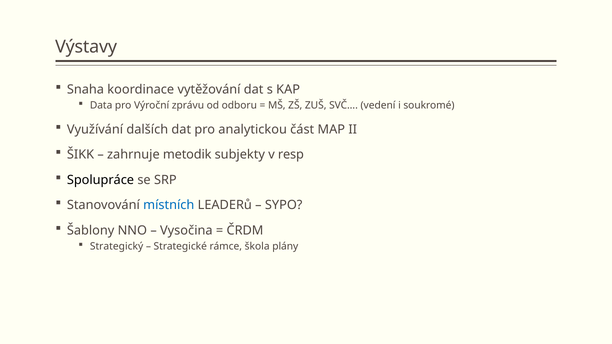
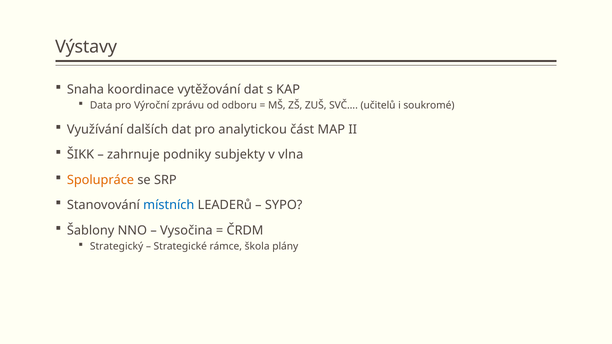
vedení: vedení -> učitelů (378, 106)
metodik: metodik -> podniky (187, 155)
resp: resp -> vlna (291, 155)
Spolupráce colour: black -> orange (100, 180)
